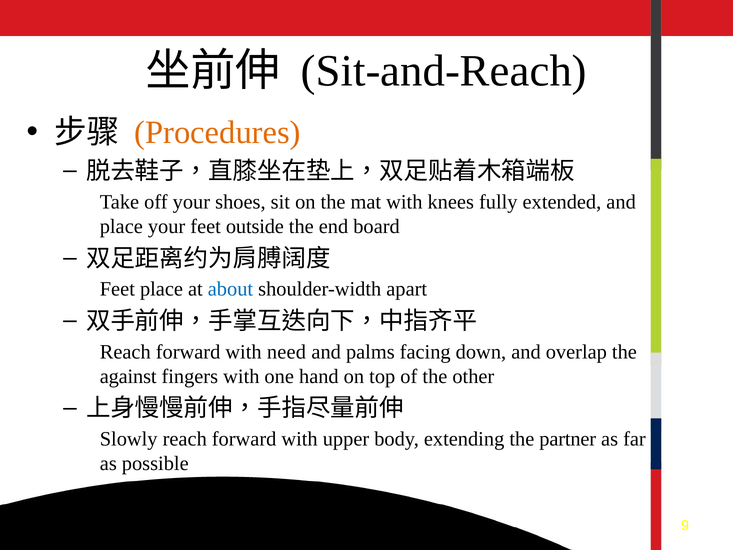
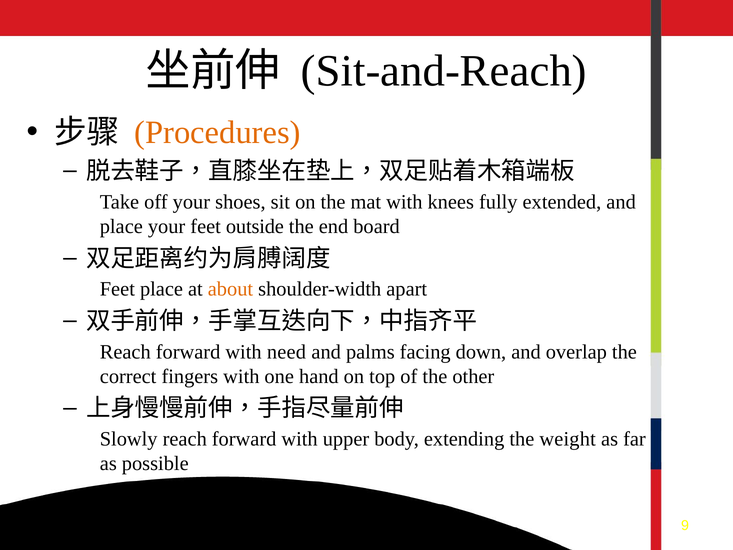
about colour: blue -> orange (230, 289)
against: against -> correct (128, 376)
partner: partner -> weight (568, 439)
